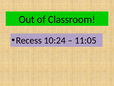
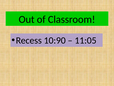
10:24: 10:24 -> 10:90 (55, 40)
